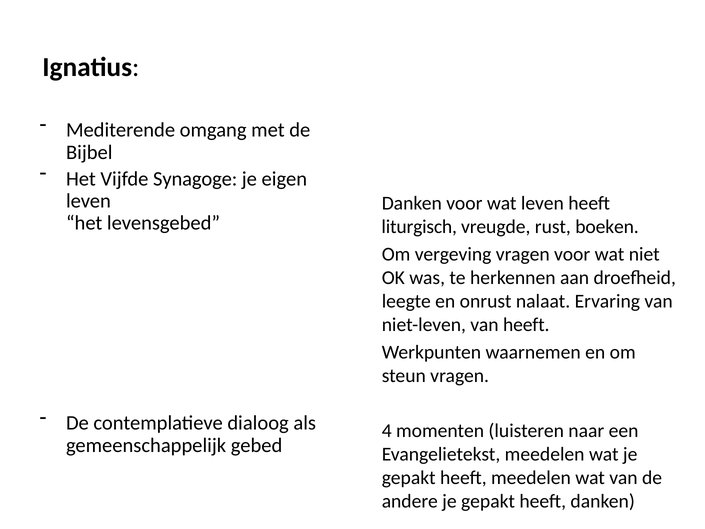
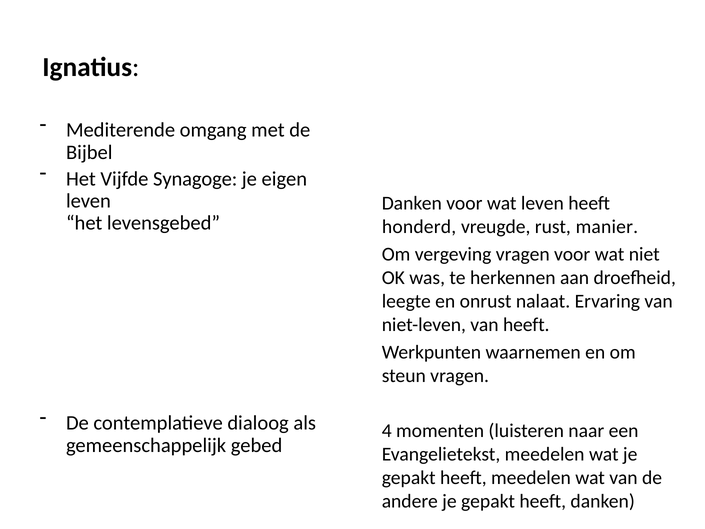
liturgisch: liturgisch -> honderd (419, 227)
boeken: boeken -> manier (607, 227)
